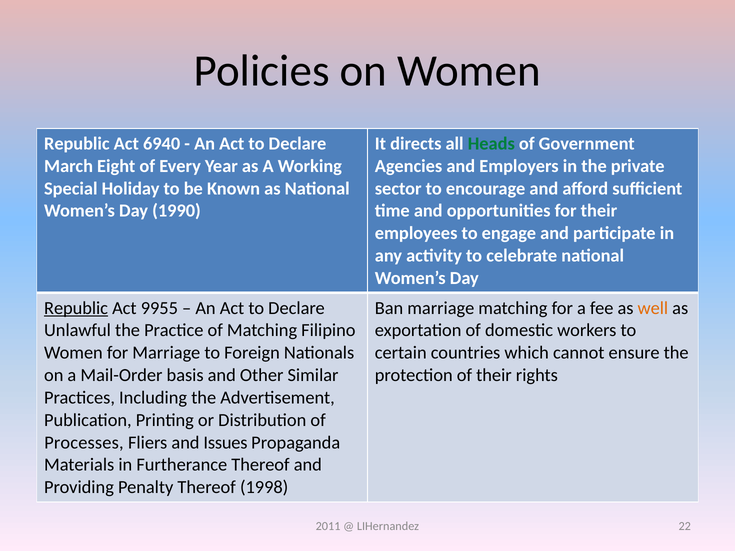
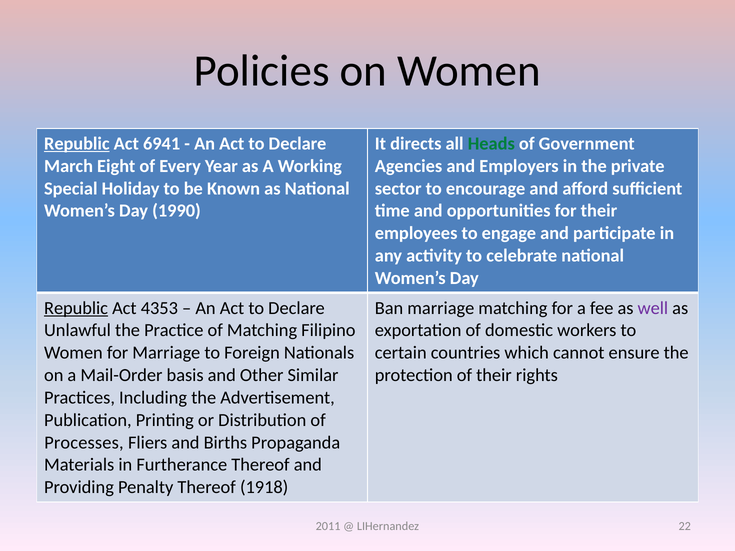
Republic underline: none -> present (77, 144)
6940: 6940 -> 6941 (162, 144)
9955: 9955 -> 4353 (159, 308)
well colour: orange -> purple (653, 308)
Issues: Issues -> Births (225, 443)
1998: 1998 -> 1918 (264, 488)
